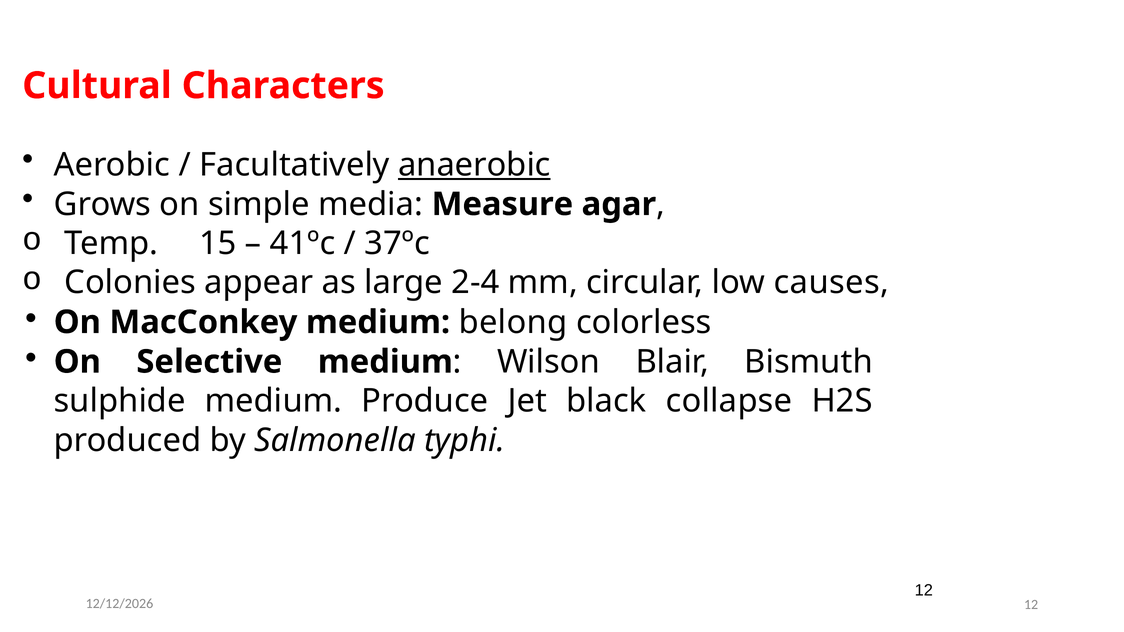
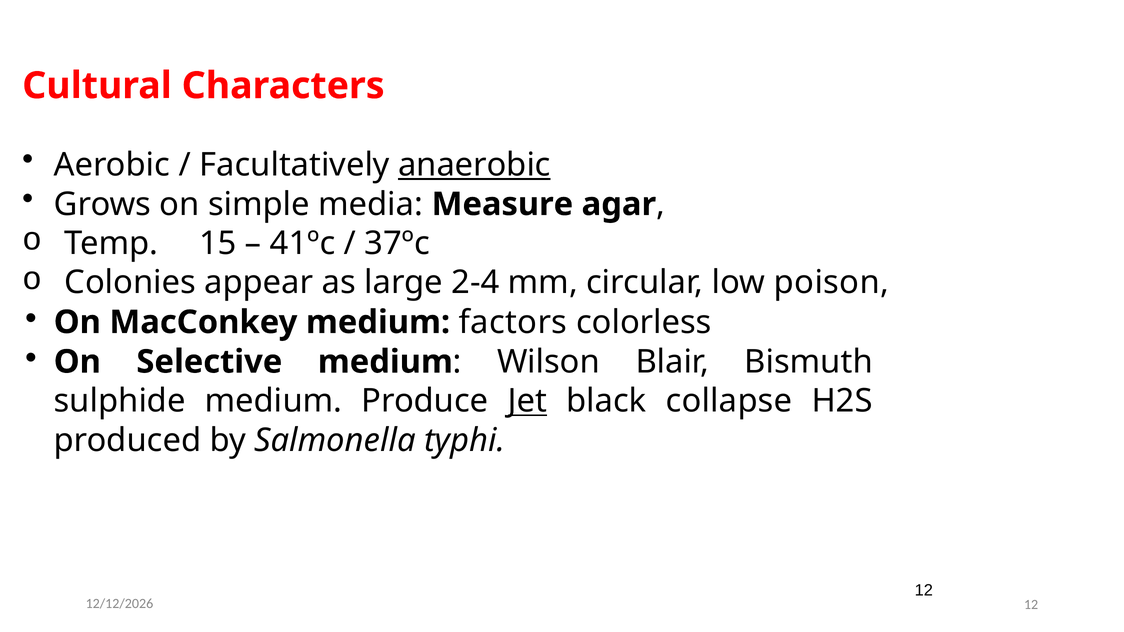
causes: causes -> poison (831, 283)
belong: belong -> factors (513, 322)
Jet underline: none -> present (527, 401)
